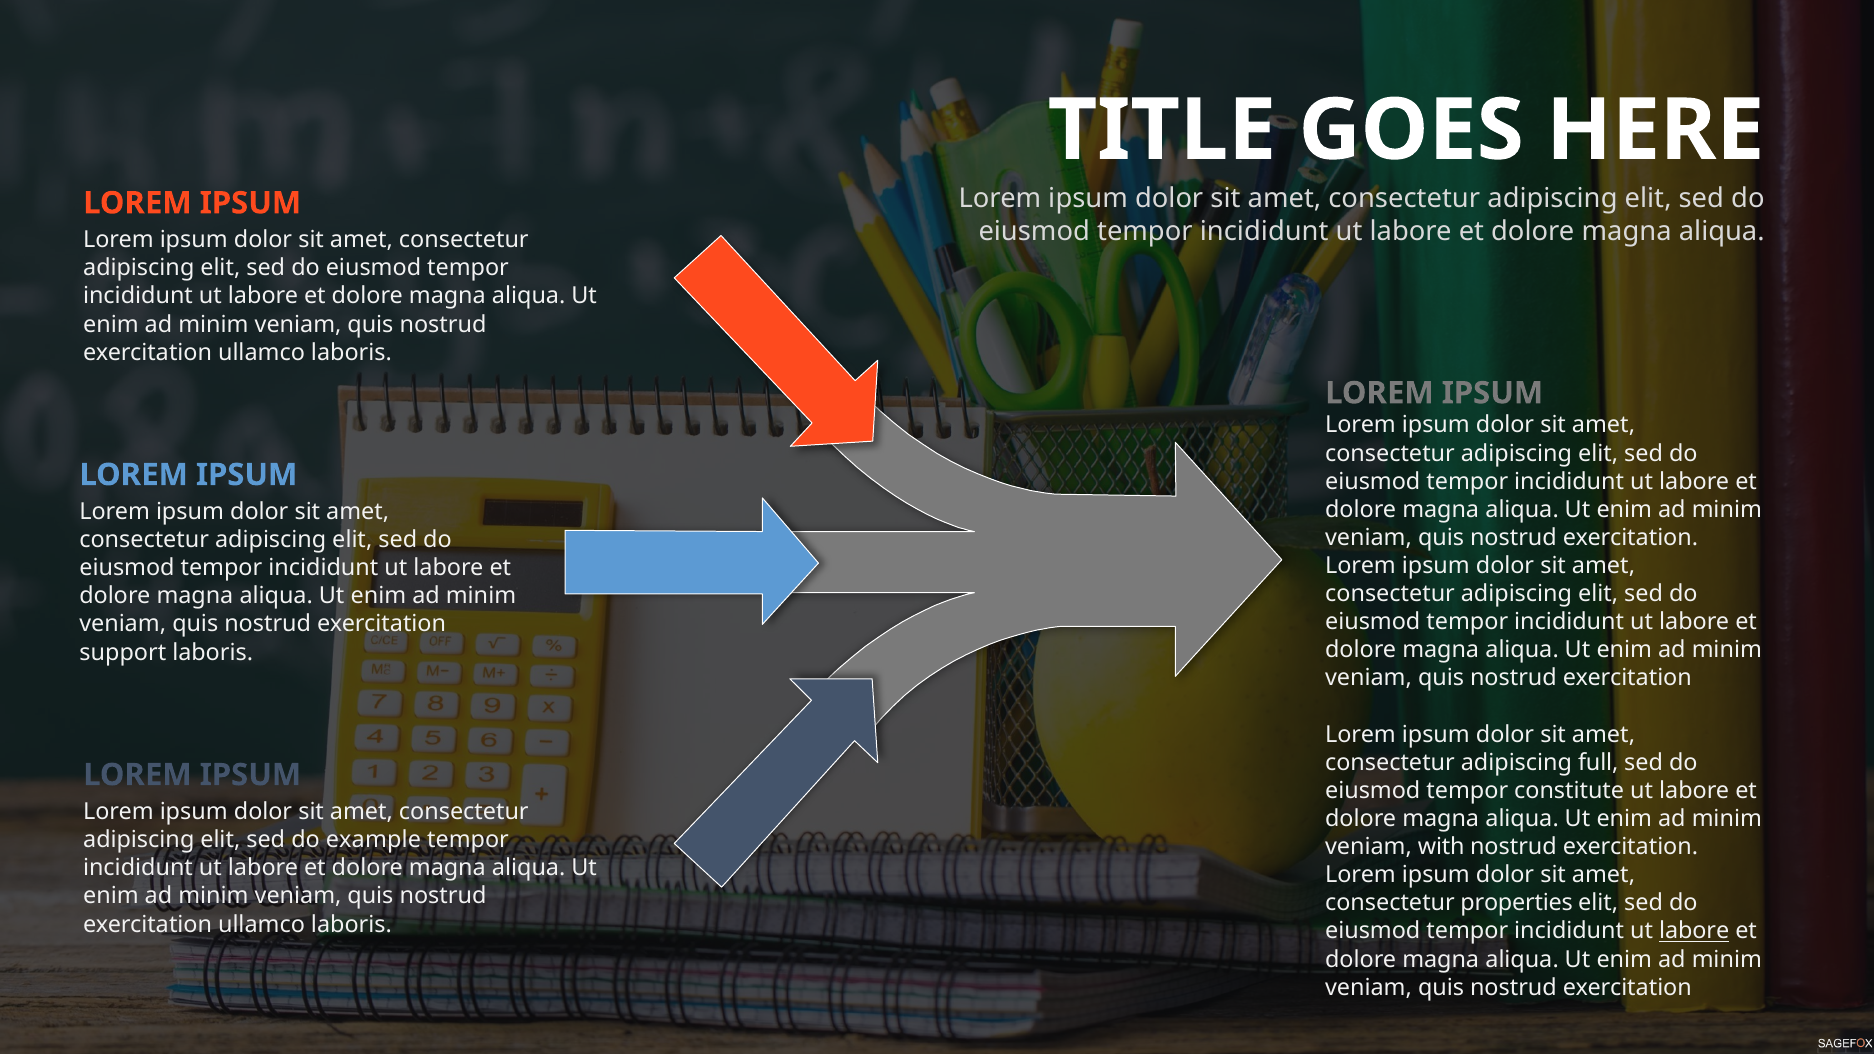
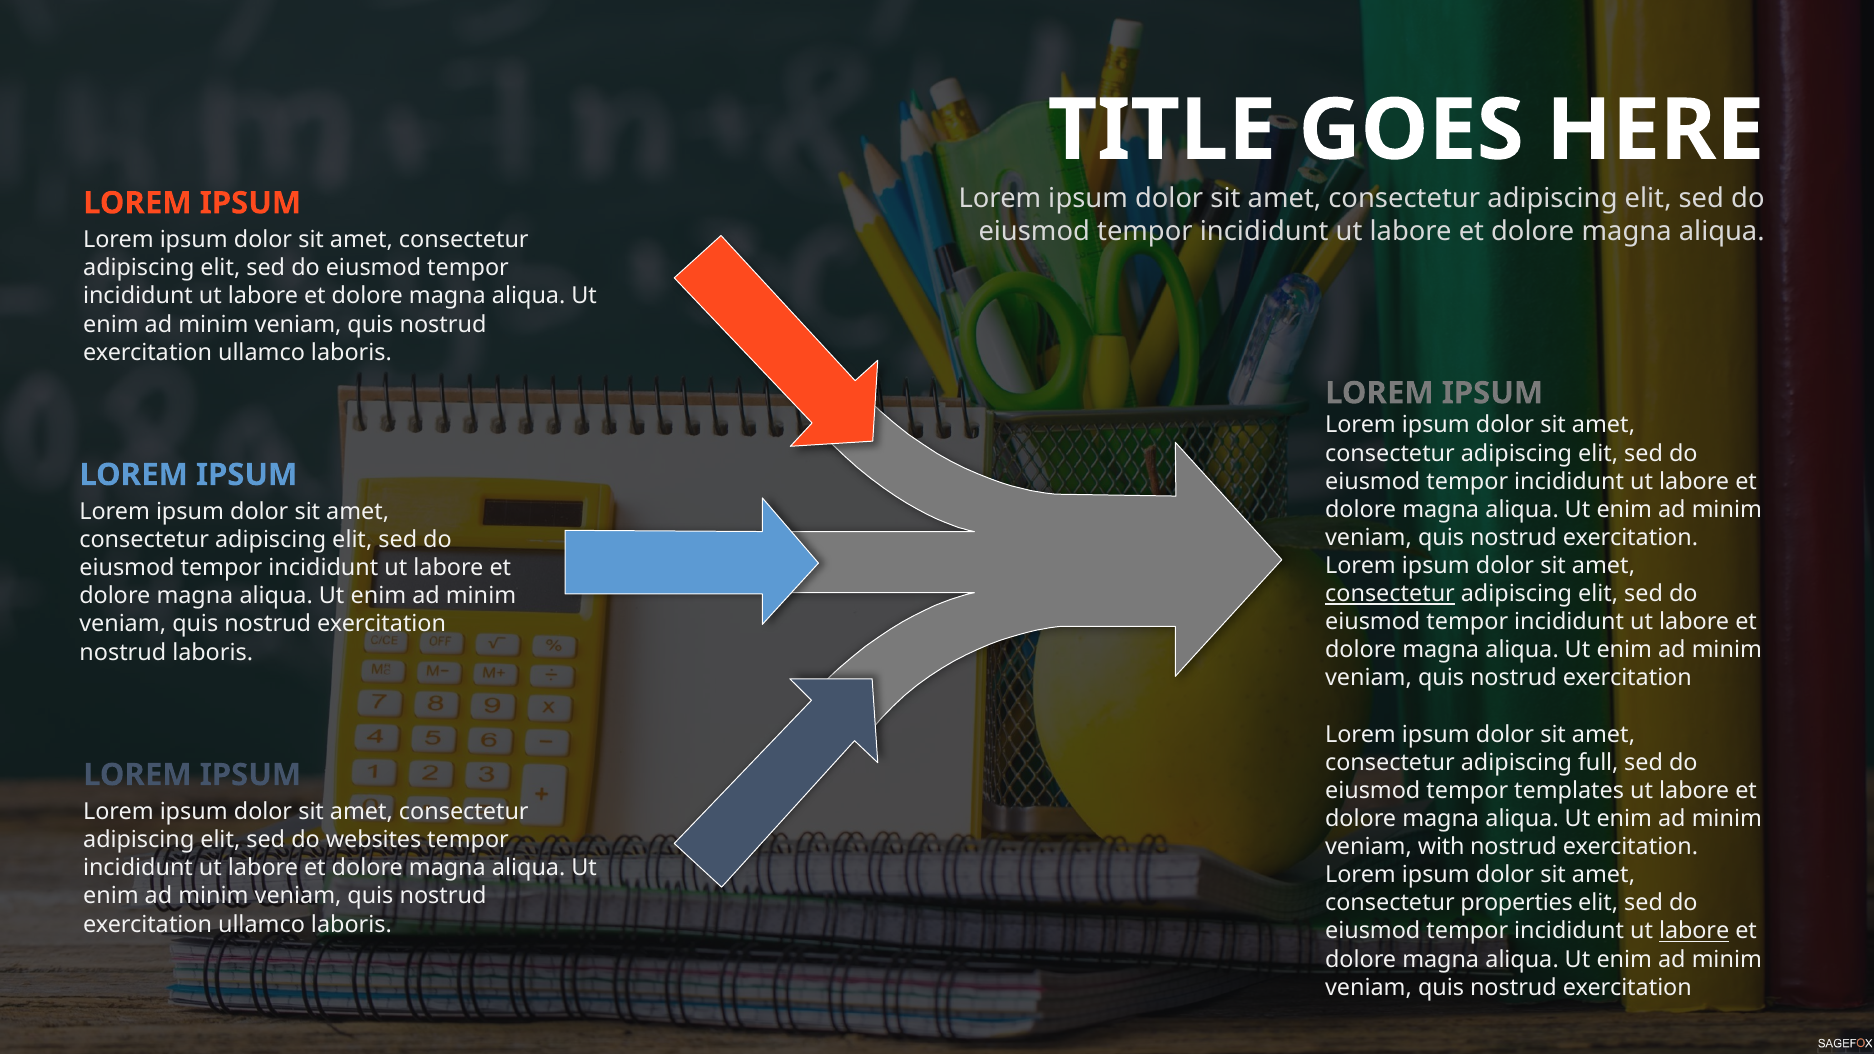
consectetur underline: none -> present (1390, 594)
support: support -> nostrud (123, 652)
constitute: constitute -> templates (1569, 791)
example: example -> websites (374, 840)
